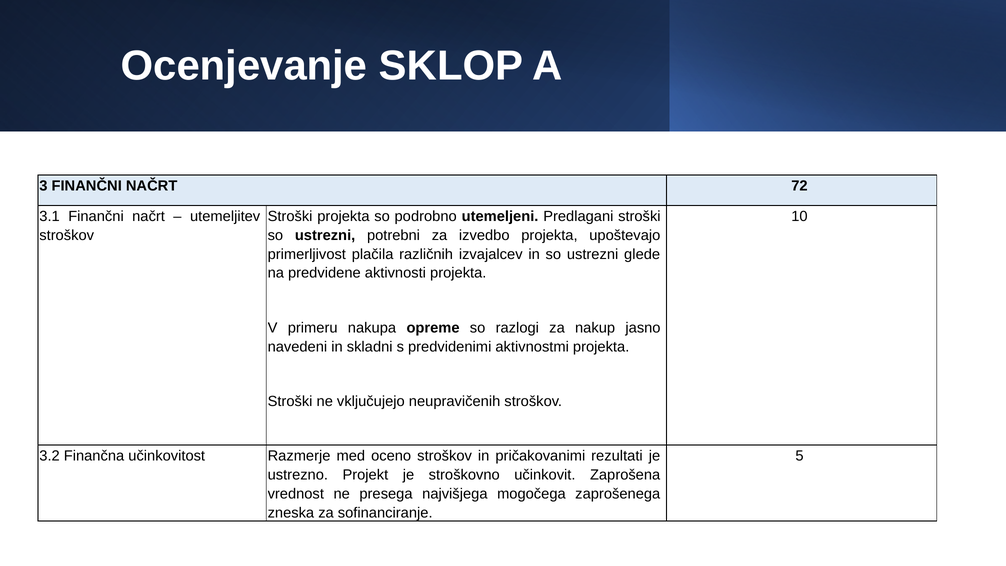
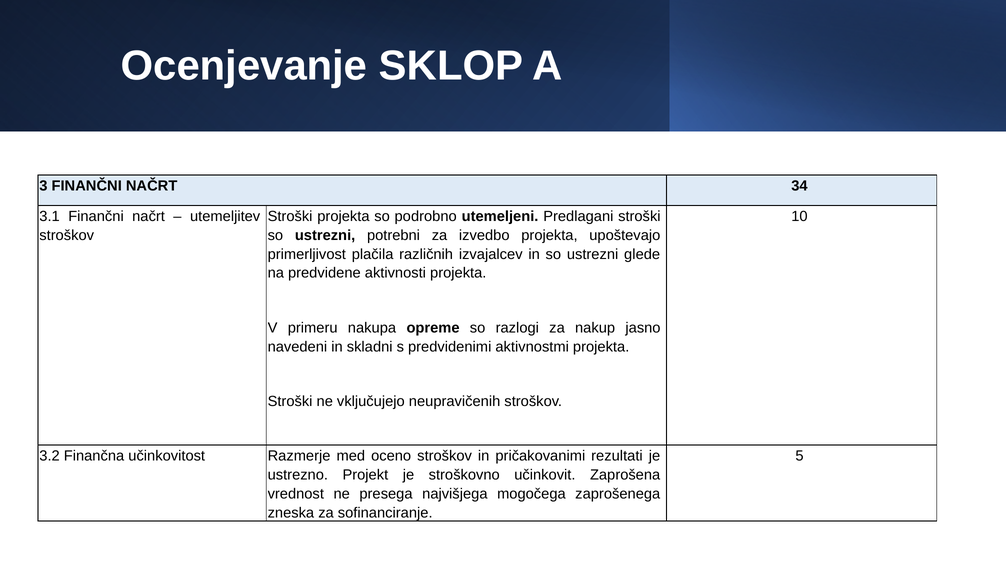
72: 72 -> 34 (799, 186)
